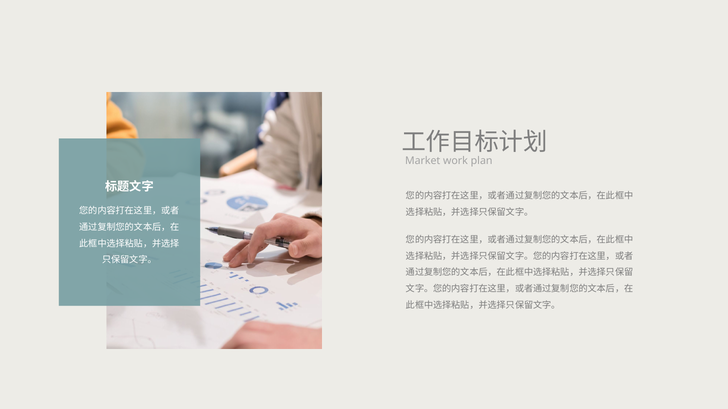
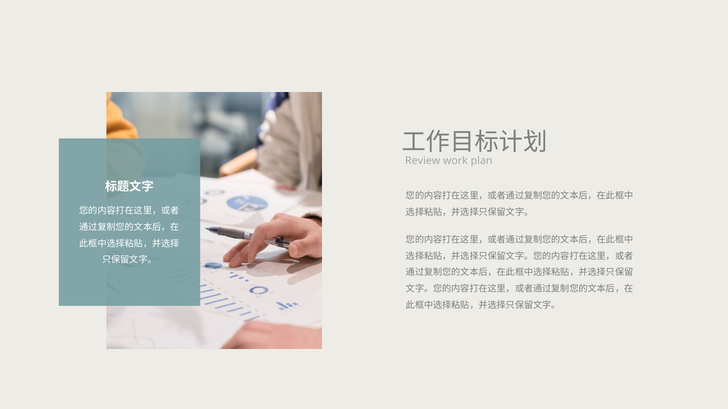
Market: Market -> Review (423, 161)
